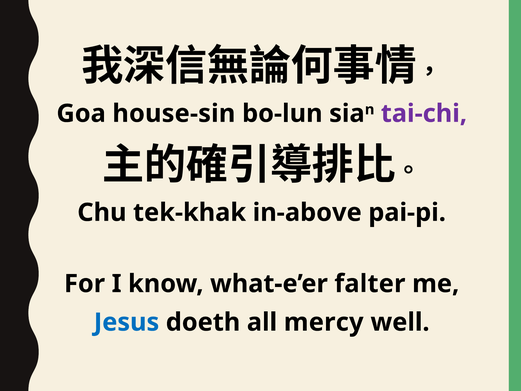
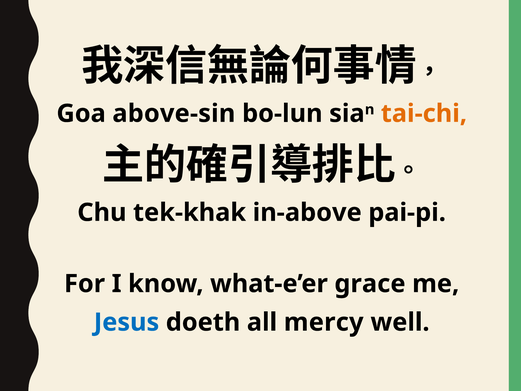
house-sin: house-sin -> above-sin (174, 113)
tai-chi colour: purple -> orange (424, 113)
falter: falter -> grace (370, 284)
